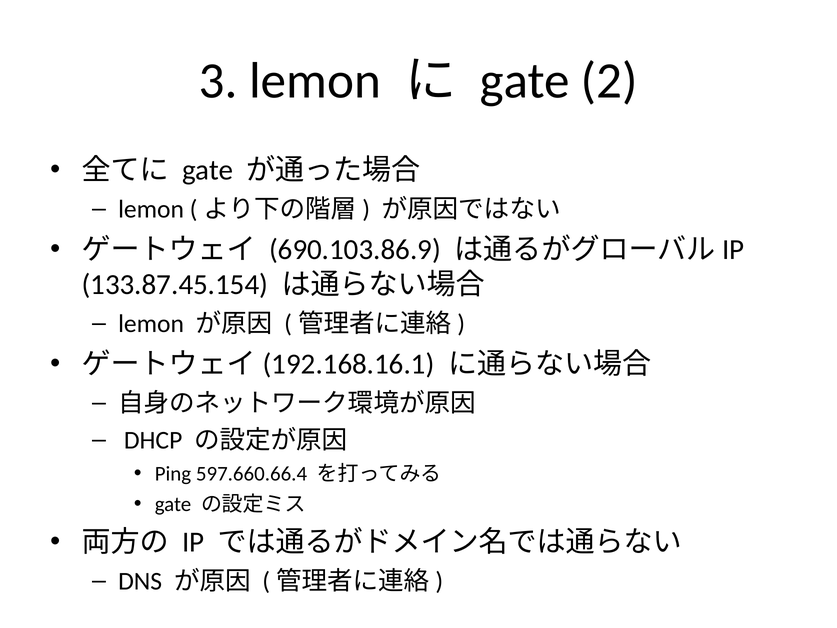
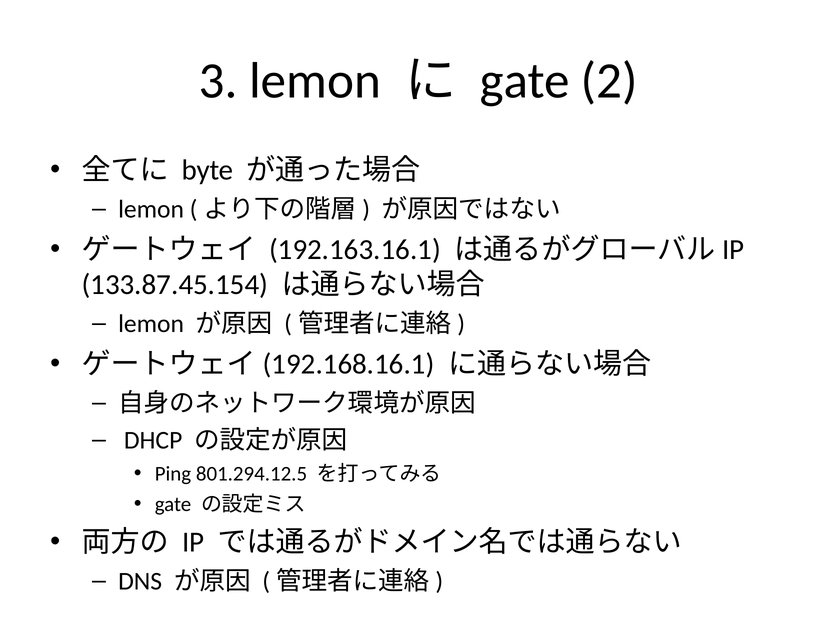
gate: gate -> byte (208, 170)
690.103.86.9: 690.103.86.9 -> 192.163.16.1 (355, 250)
597.660.66.4: 597.660.66.4 -> 801.294.12.5 (252, 473)
